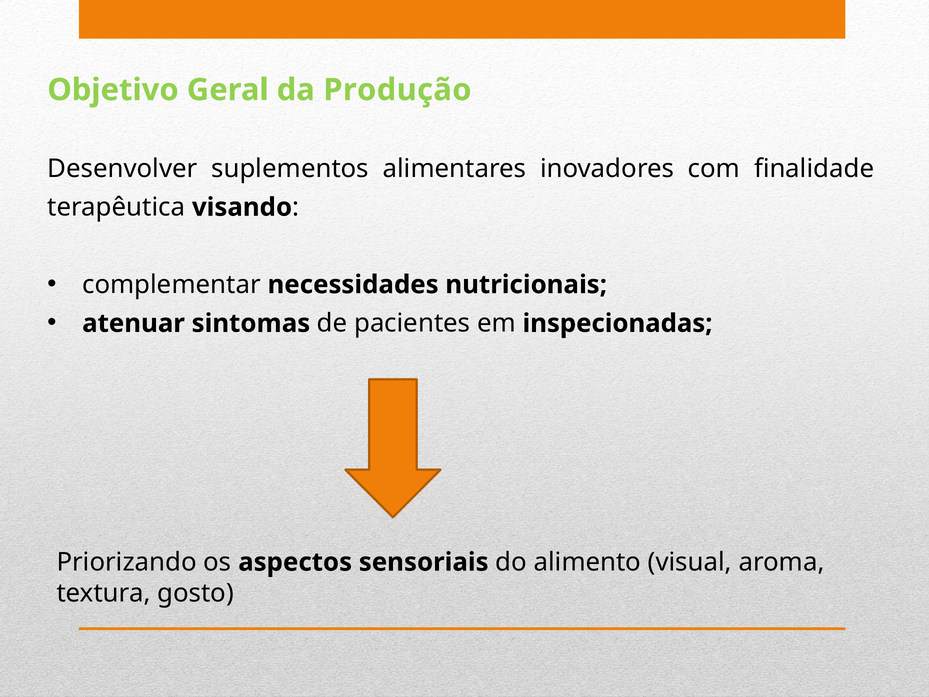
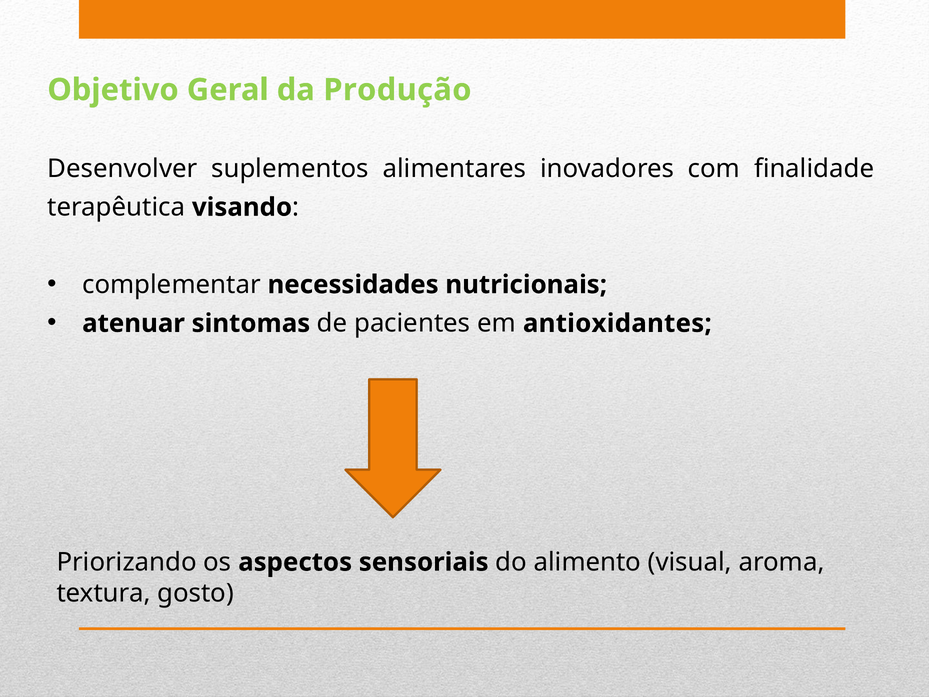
inspecionadas: inspecionadas -> antioxidantes (617, 323)
